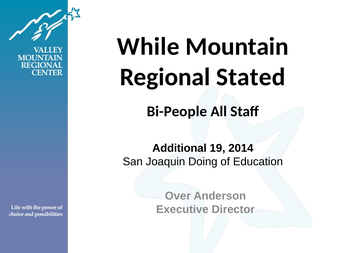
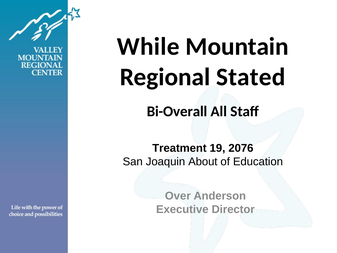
Bi-People: Bi-People -> Bi-Overall (177, 111)
Additional: Additional -> Treatment (179, 148)
2014: 2014 -> 2076 (241, 148)
Doing: Doing -> About (203, 161)
